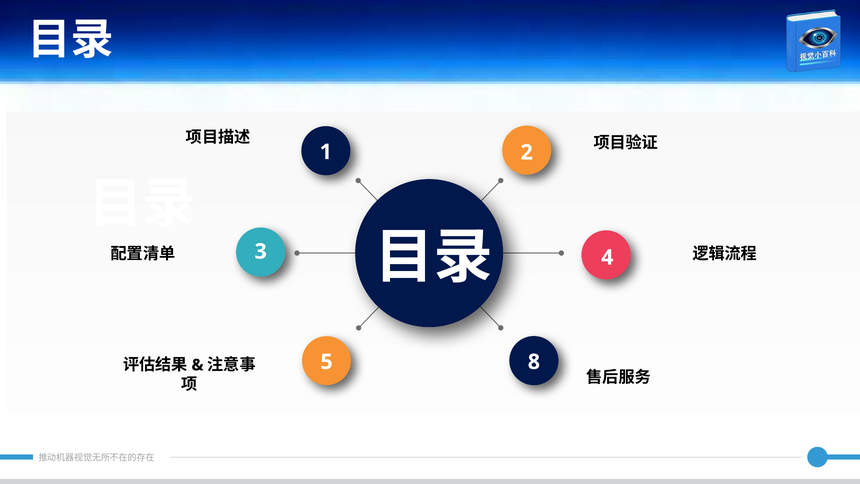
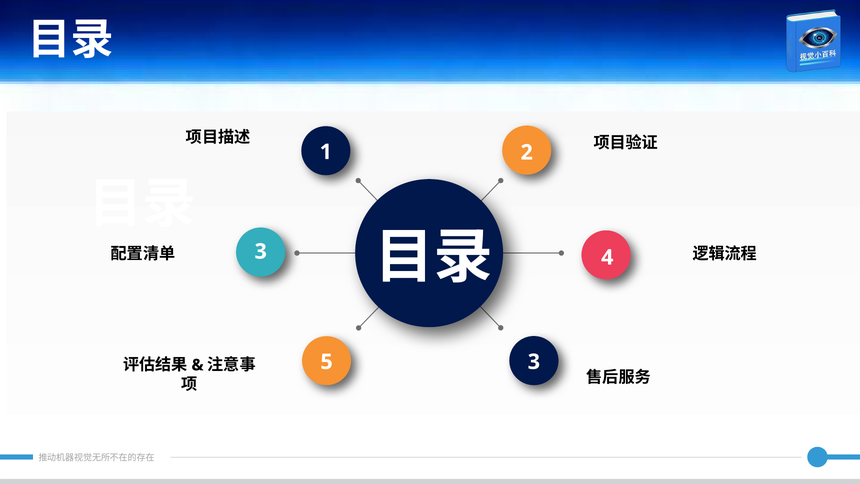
5 8: 8 -> 3 (534, 362)
